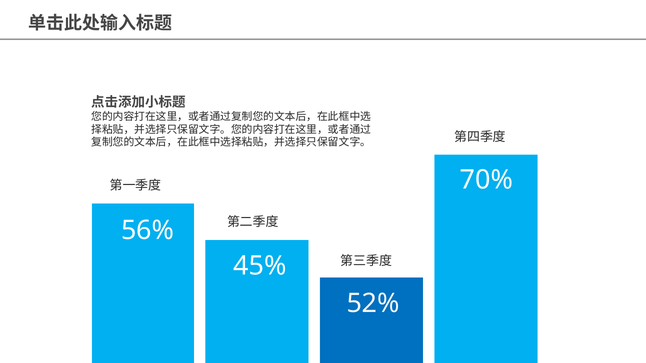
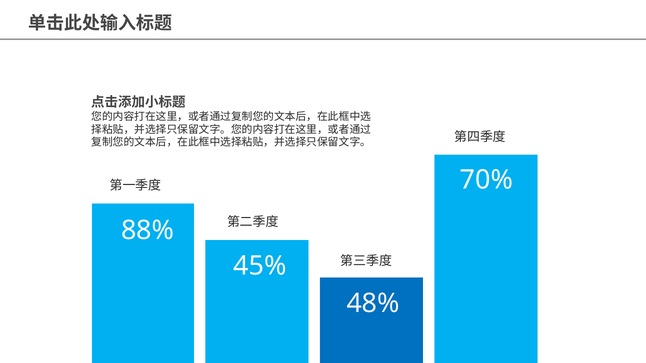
56%: 56% -> 88% (148, 231)
52%: 52% -> 48% (373, 304)
